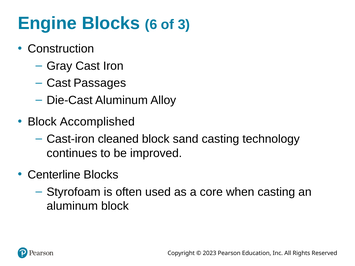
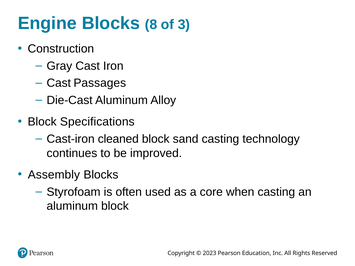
6: 6 -> 8 (151, 24)
Accomplished: Accomplished -> Specifications (97, 122)
Centerline: Centerline -> Assembly (54, 175)
